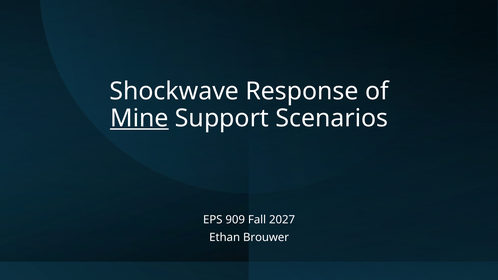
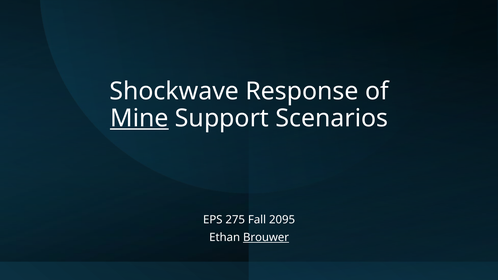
909: 909 -> 275 (235, 220)
2027: 2027 -> 2095 (282, 220)
Brouwer underline: none -> present (266, 237)
